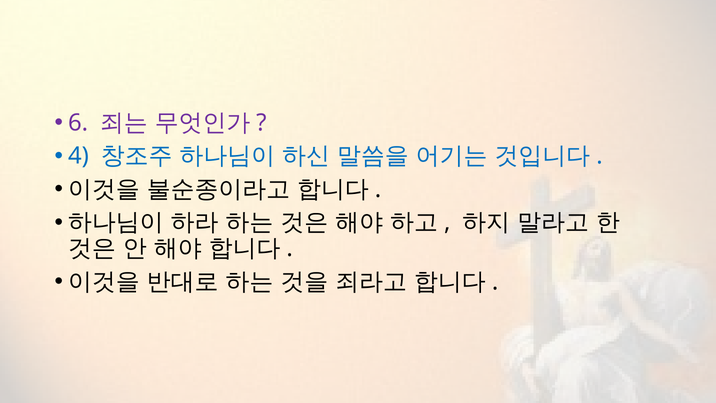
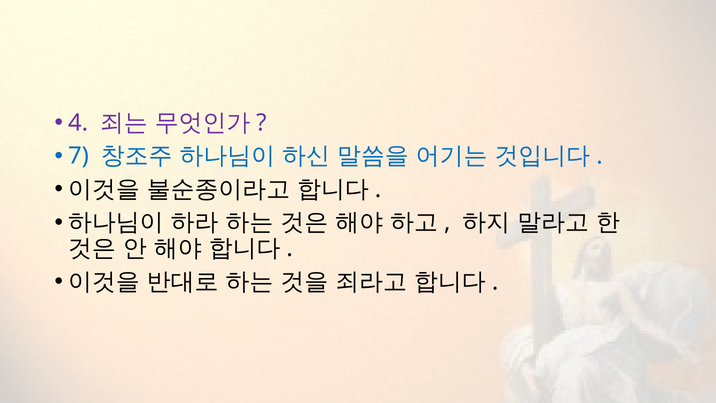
6: 6 -> 4 (78, 123)
4: 4 -> 7 (78, 156)
